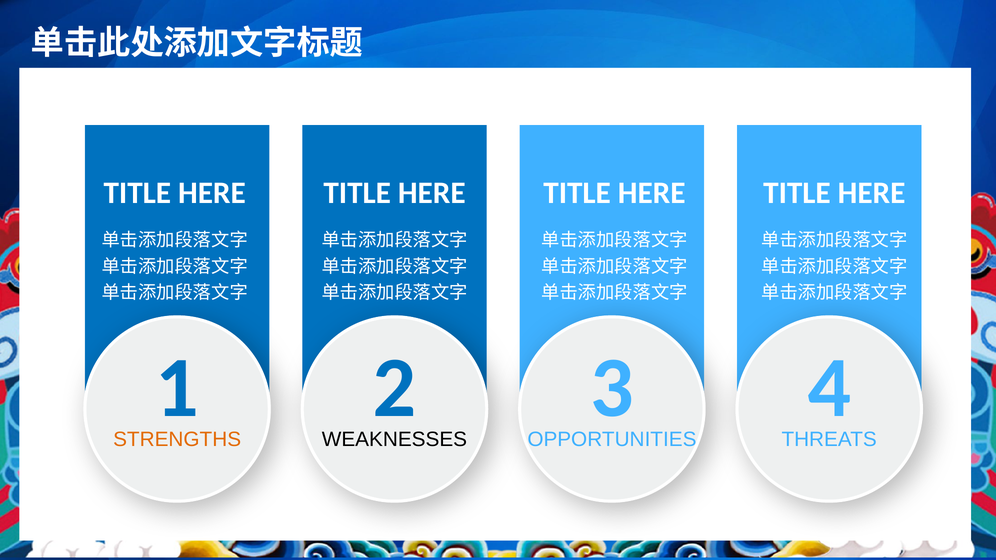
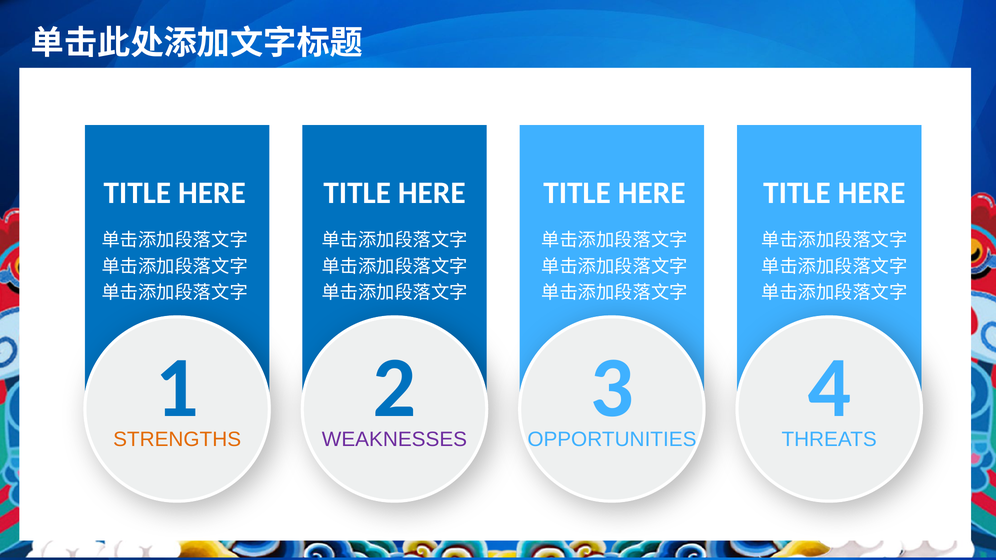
WEAKNESSES colour: black -> purple (394, 439)
